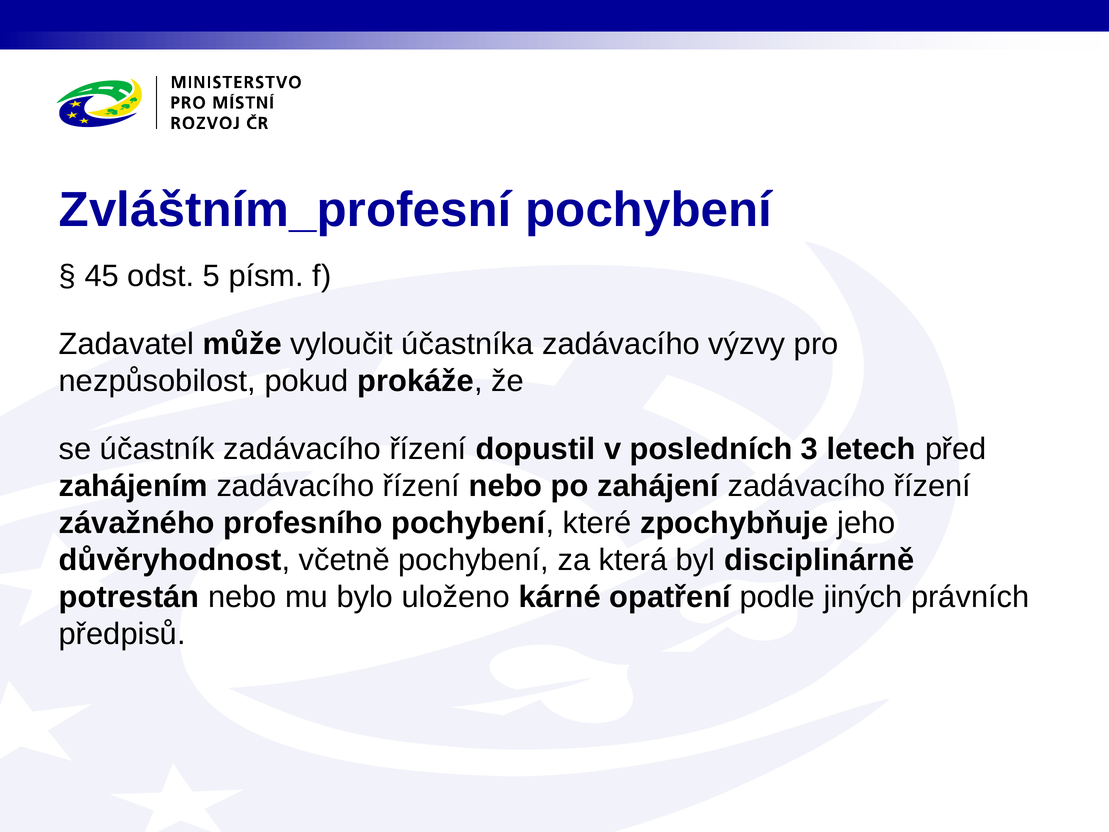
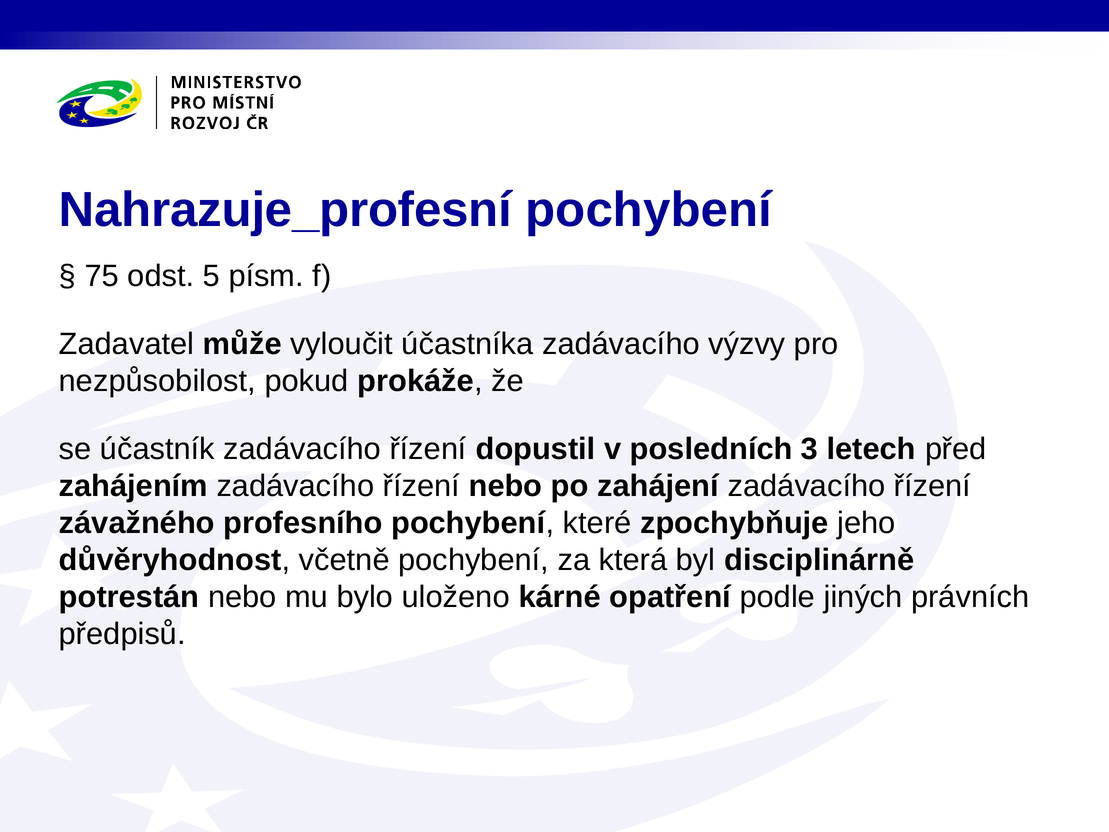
Zvláštním_profesní: Zvláštním_profesní -> Nahrazuje_profesní (285, 210)
45: 45 -> 75 (102, 276)
